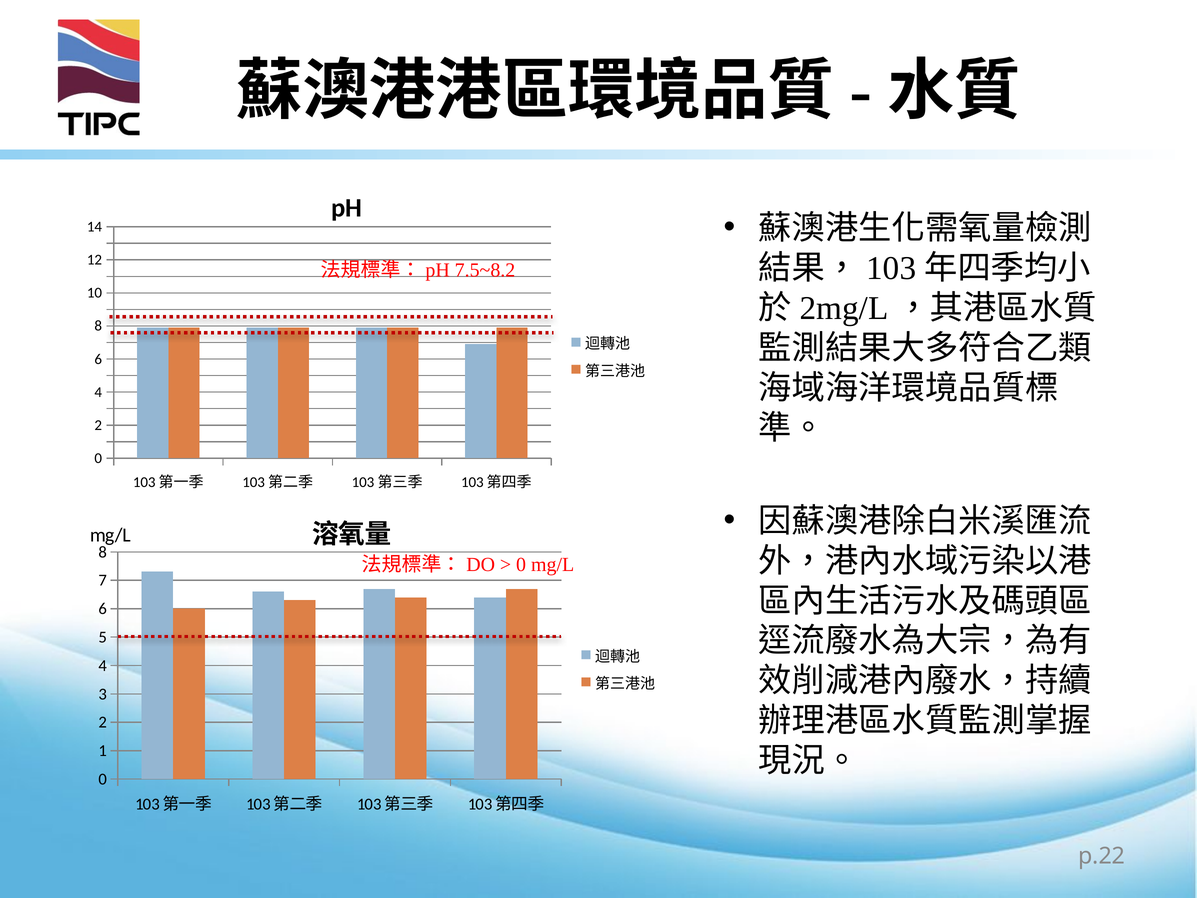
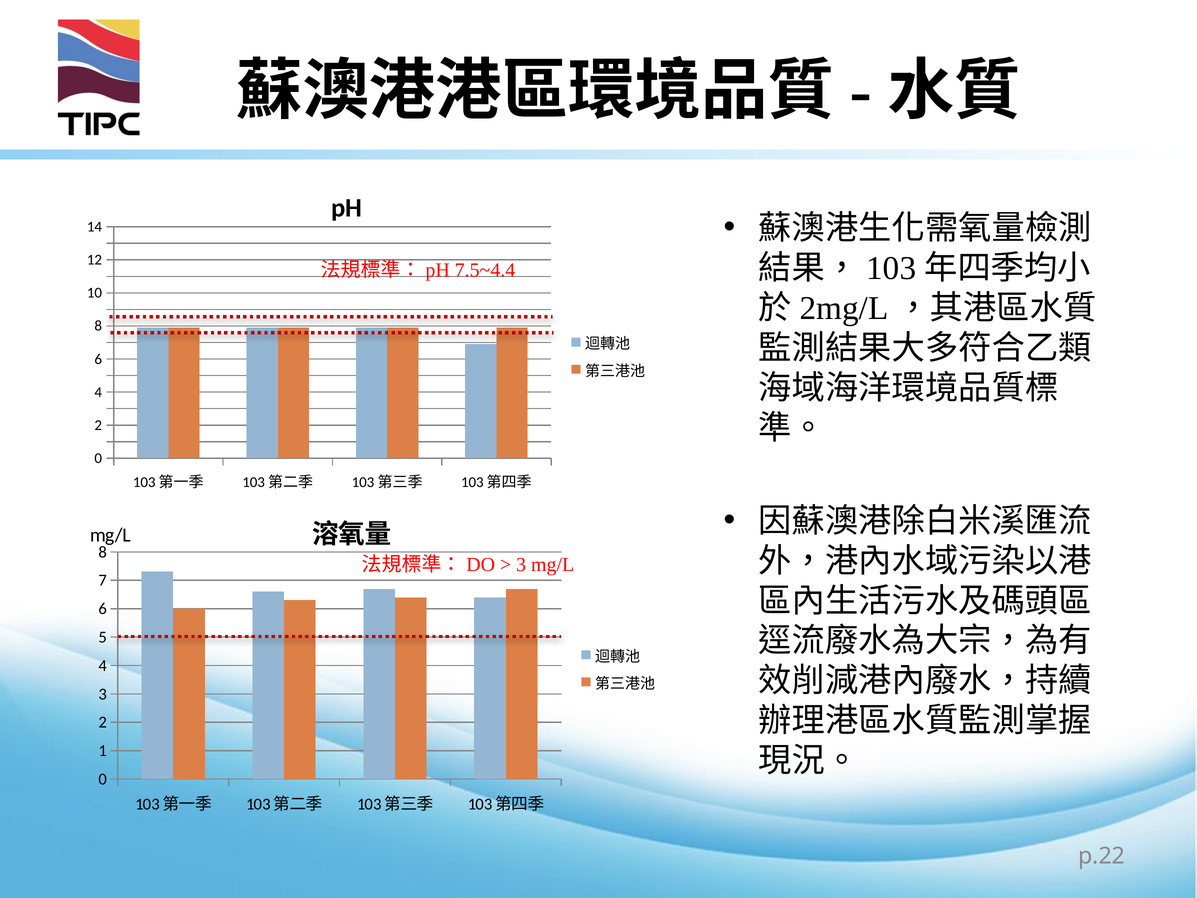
7.5~8.2: 7.5~8.2 -> 7.5~4.4 (485, 270)
0: 0 -> 3 (521, 564)
